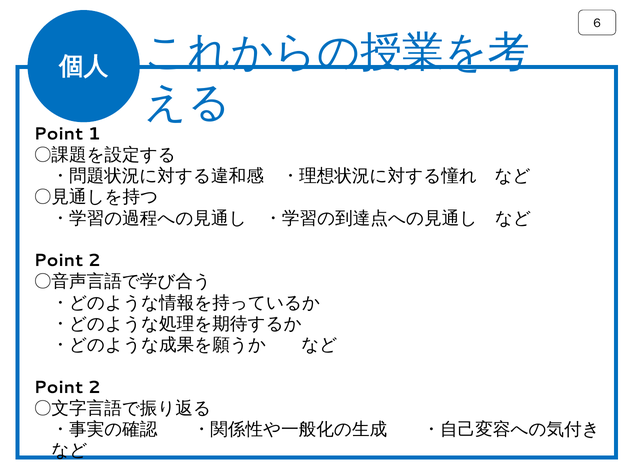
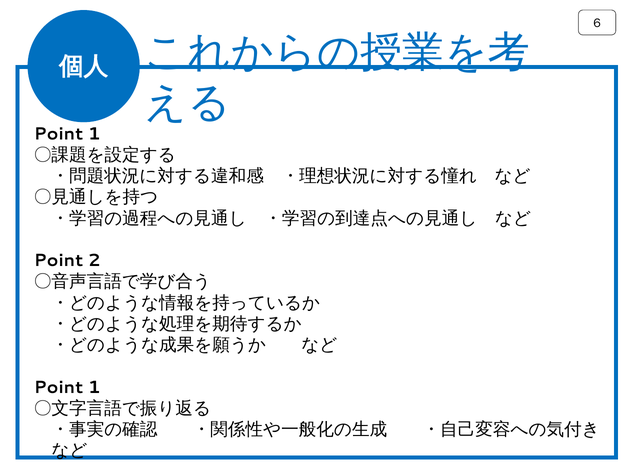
2: 2 -> 1 (94, 387)
